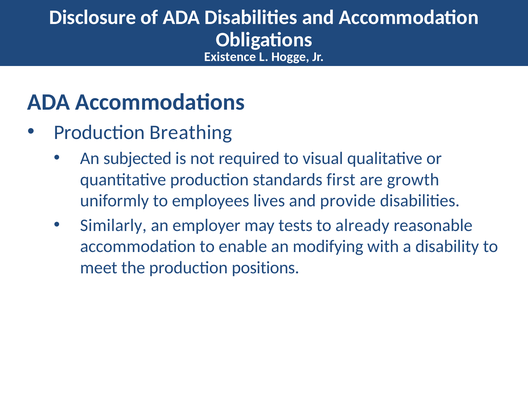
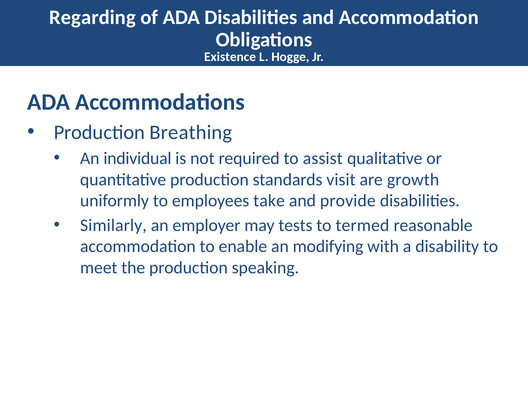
Disclosure: Disclosure -> Regarding (93, 17)
subjected: subjected -> individual (137, 158)
visual: visual -> assist (323, 158)
first: first -> visit (341, 180)
lives: lives -> take (269, 201)
already: already -> termed (362, 225)
positions: positions -> speaking (265, 268)
